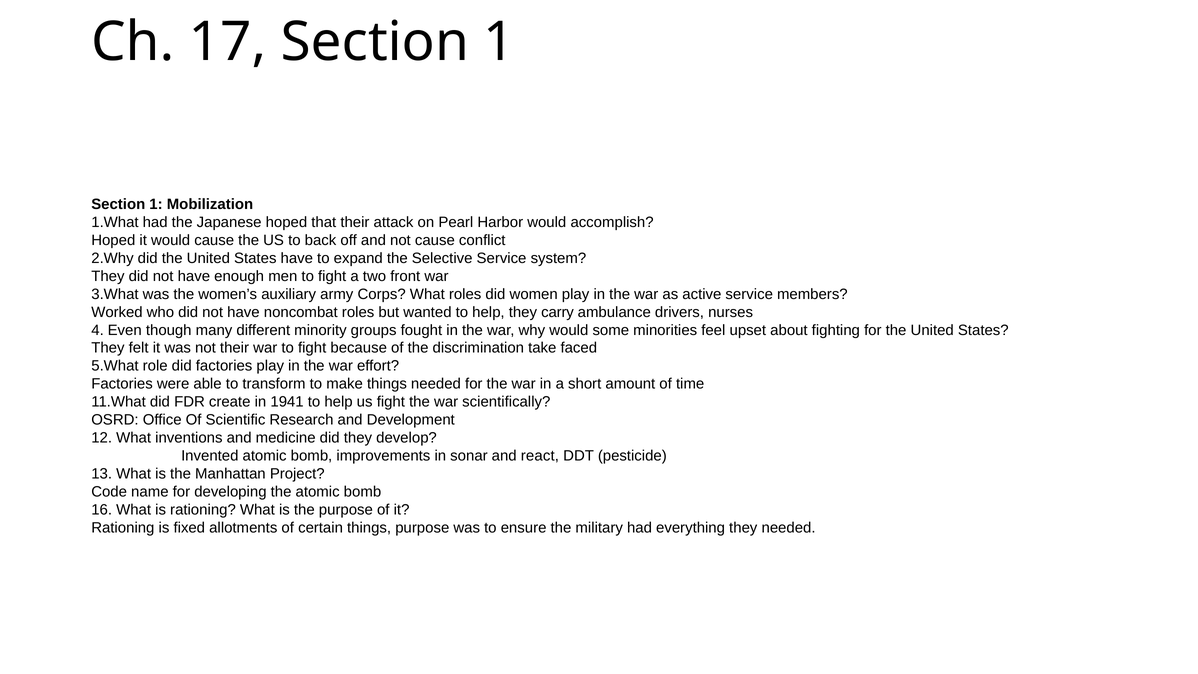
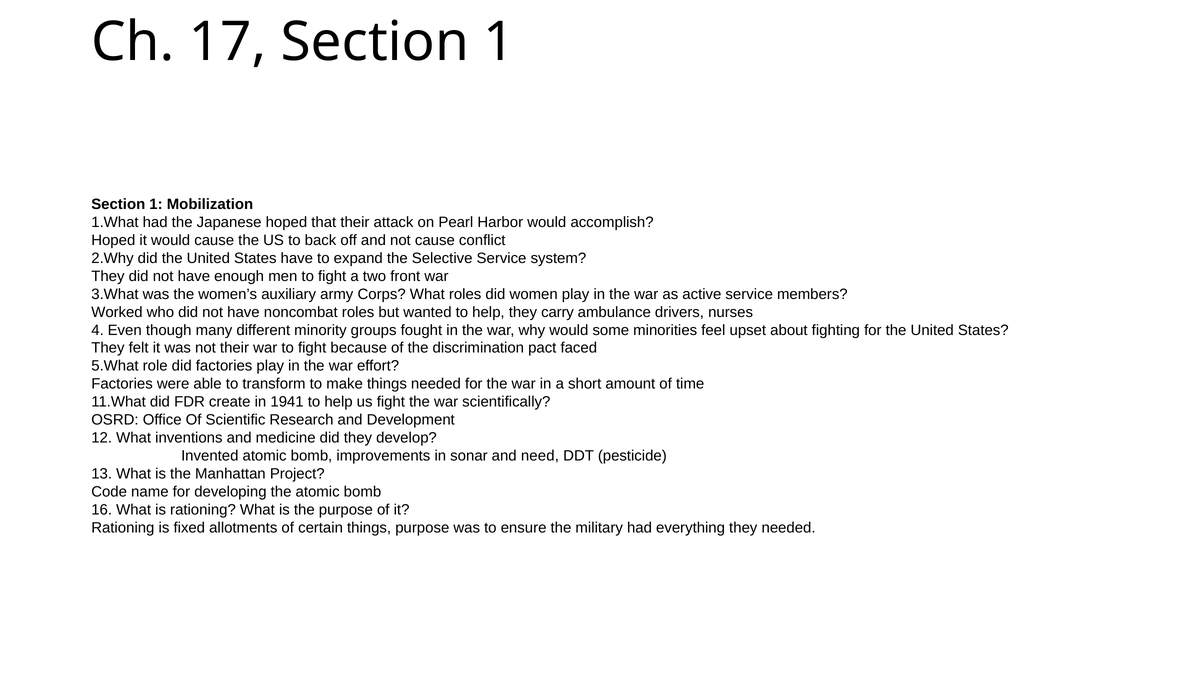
take: take -> pact (542, 348)
react: react -> need (540, 456)
